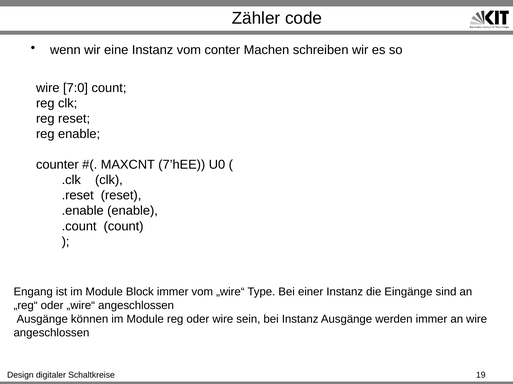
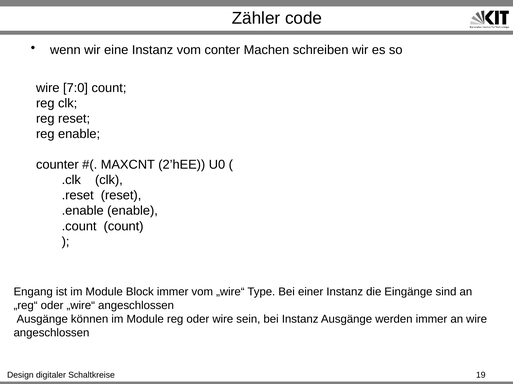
7’hEE: 7’hEE -> 2’hEE (182, 165)
